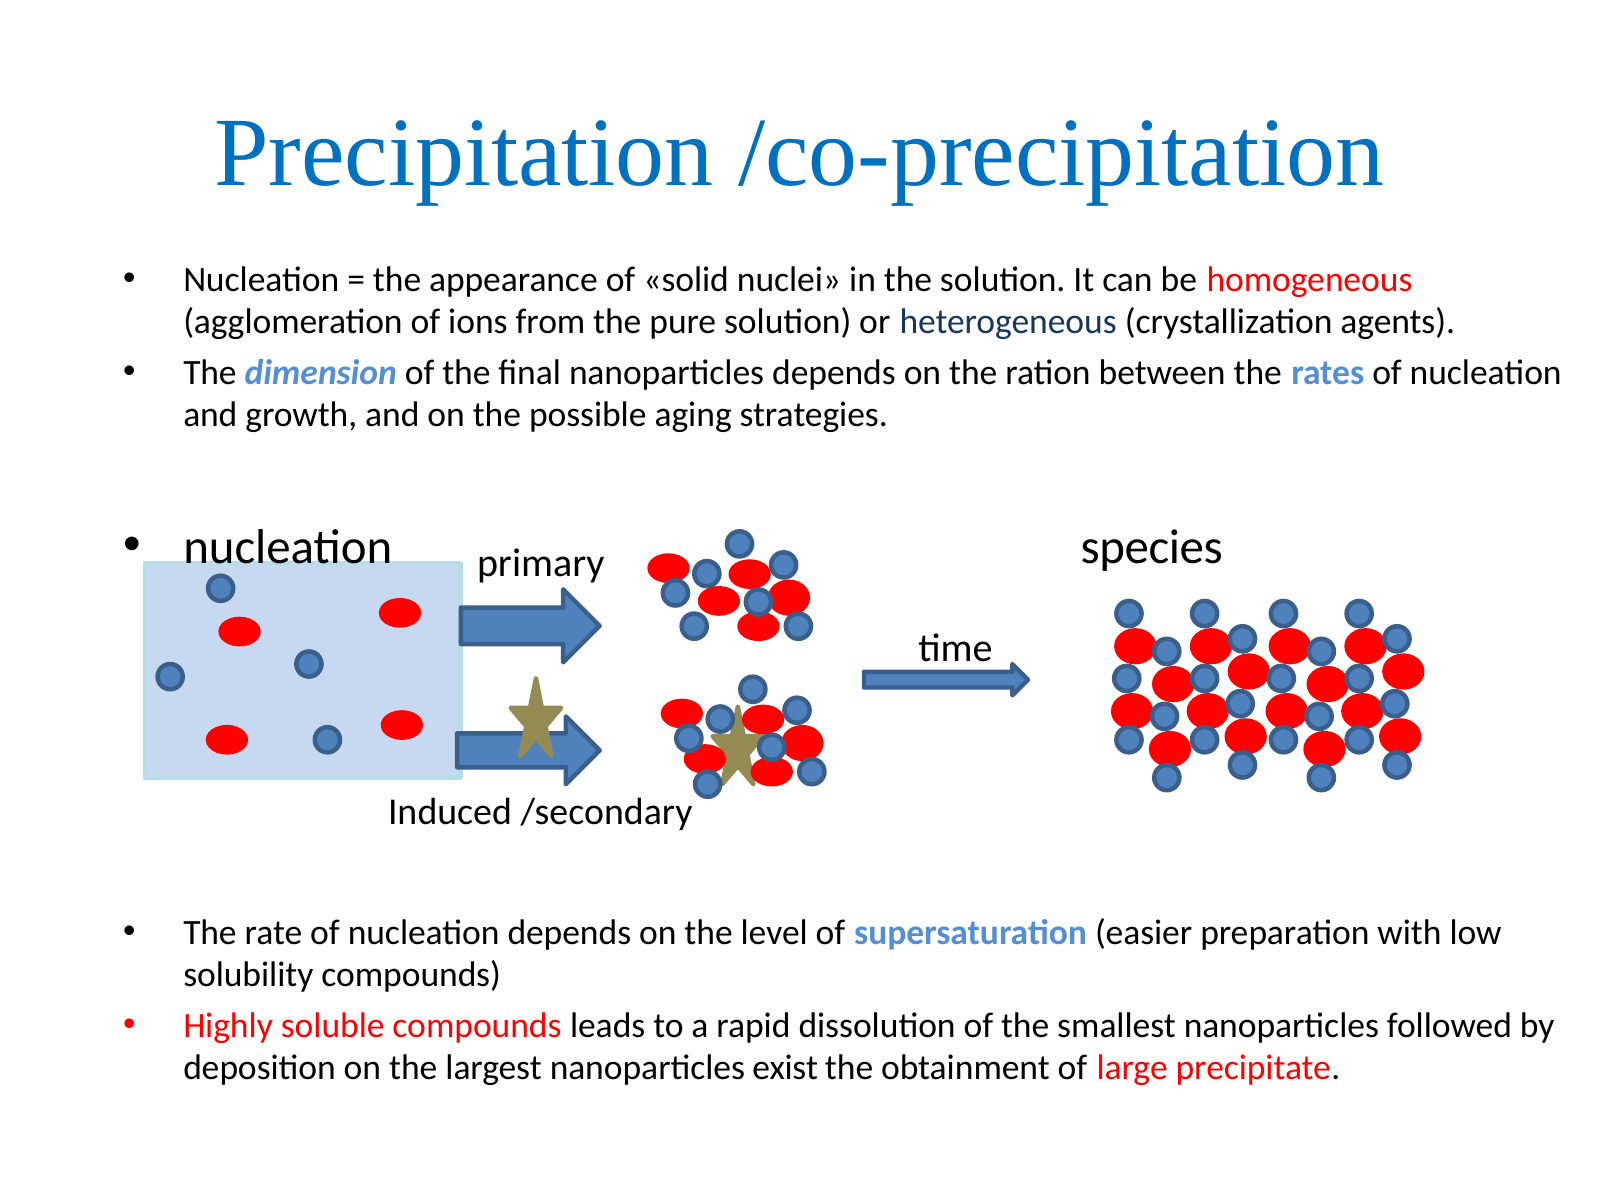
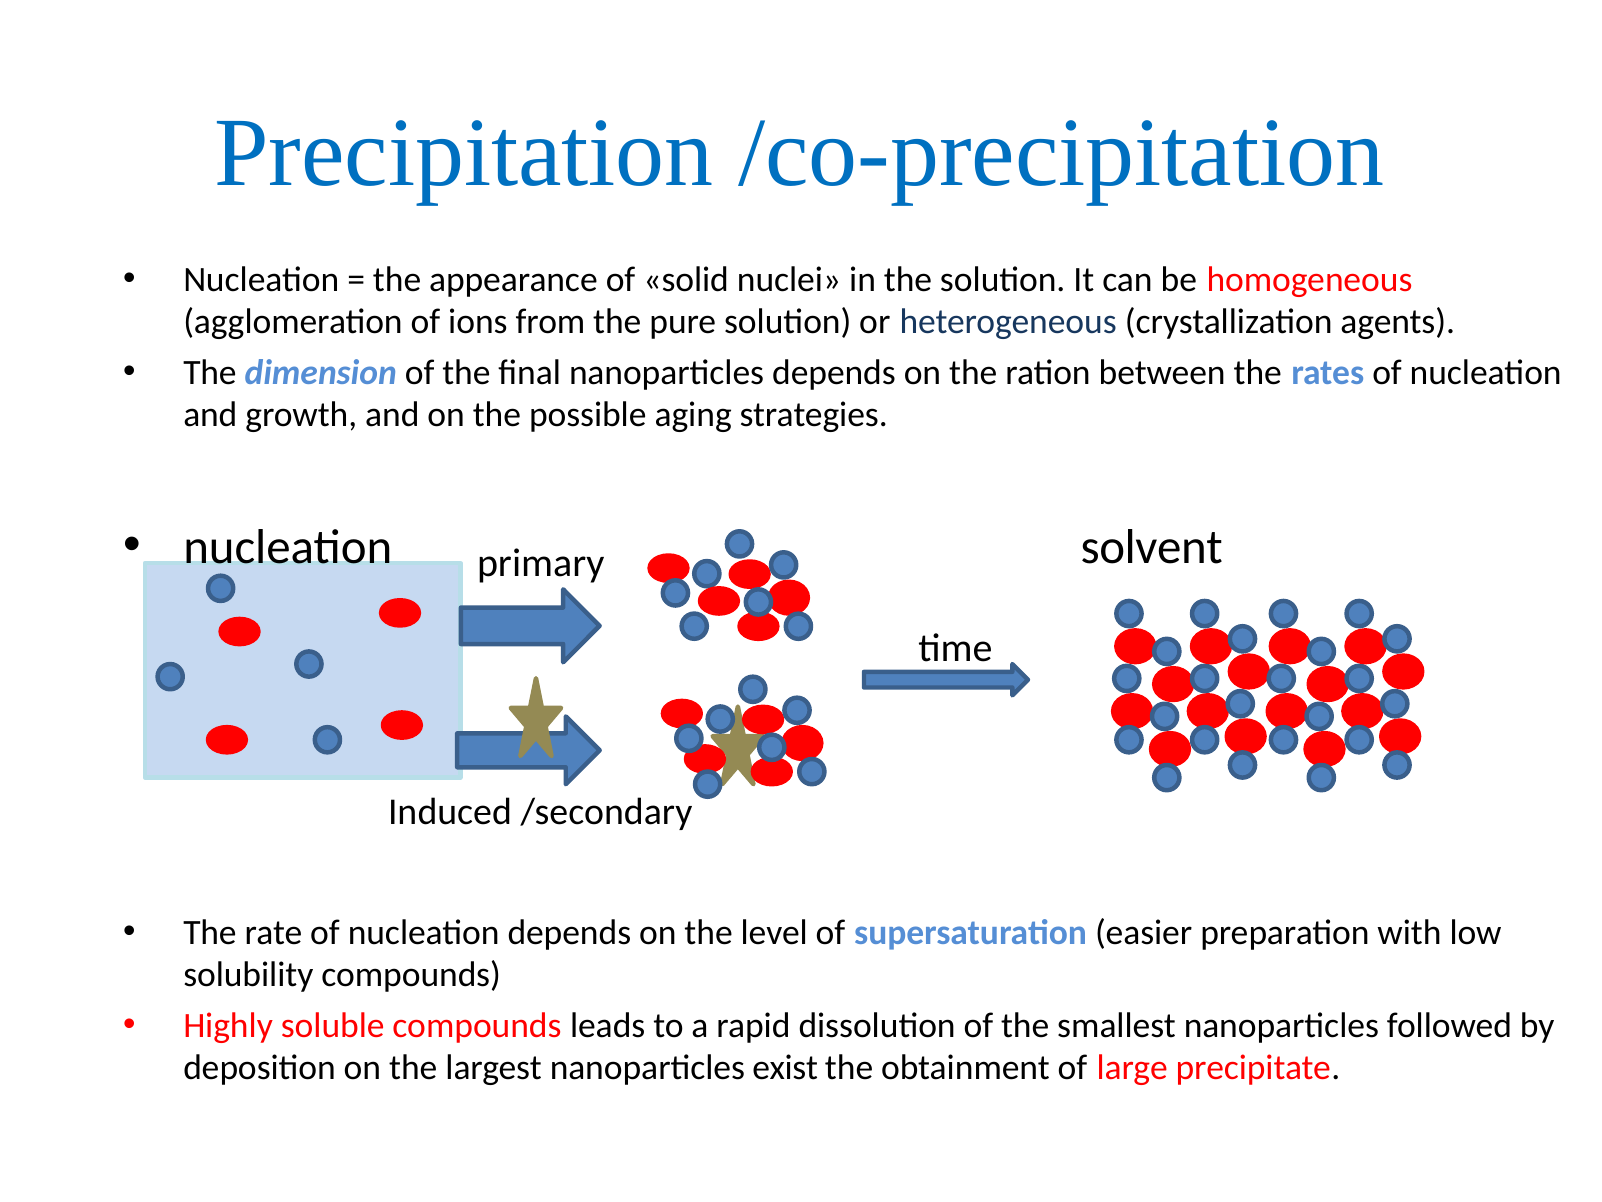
species: species -> solvent (1152, 547)
